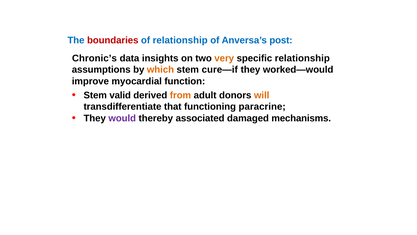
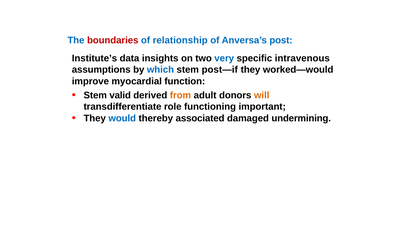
Chronic’s: Chronic’s -> Institute’s (94, 58)
very colour: orange -> blue (224, 58)
specific relationship: relationship -> intravenous (302, 58)
which colour: orange -> blue (160, 70)
cure—if: cure—if -> post—if (220, 70)
that: that -> role (173, 107)
paracrine: paracrine -> important (262, 107)
would colour: purple -> blue (122, 118)
mechanisms: mechanisms -> undermining (301, 118)
